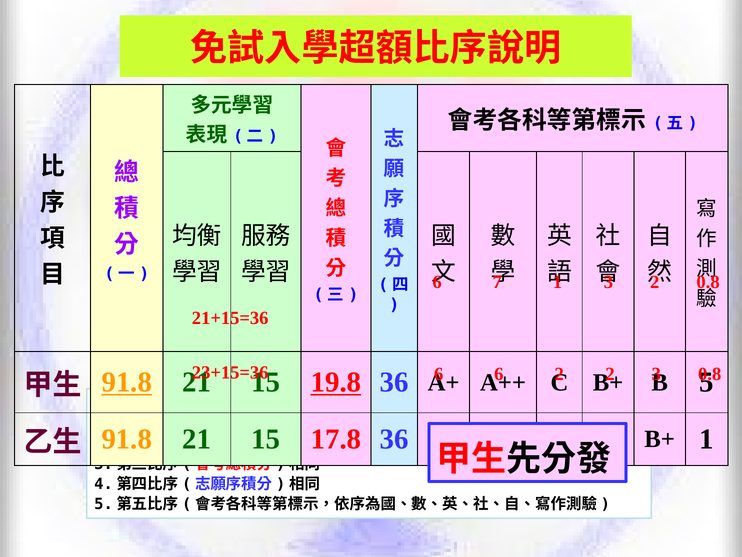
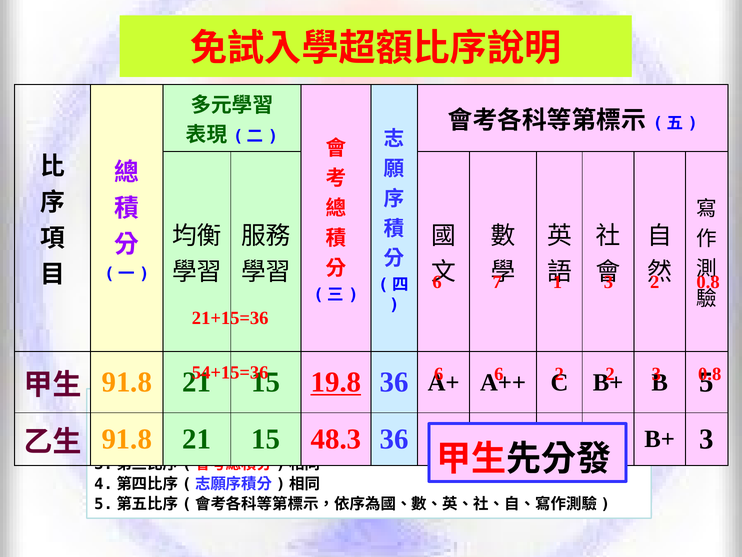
23+15=36: 23+15=36 -> 54+15=36 (230, 372)
91.8 underline: present -> none (127, 382)
17.8: 17.8 -> 48.3 (336, 439)
B+ 1: 1 -> 3 (707, 439)
